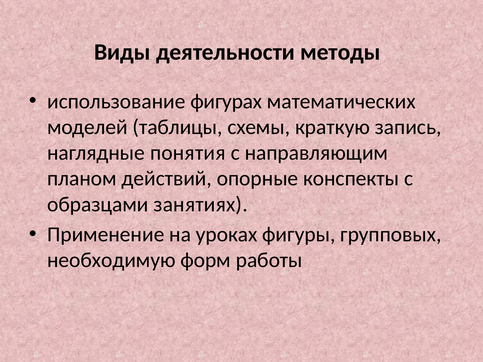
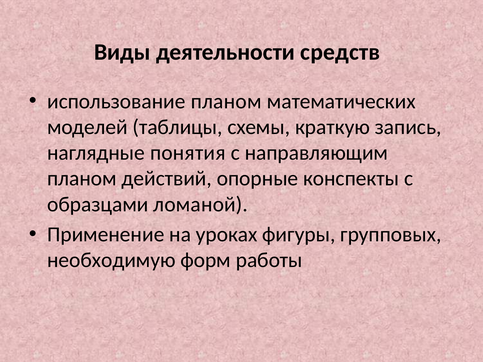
методы: методы -> средств (340, 52)
использование фигурах: фигурах -> планом (226, 101)
занятиях: занятиях -> ломаной (201, 204)
